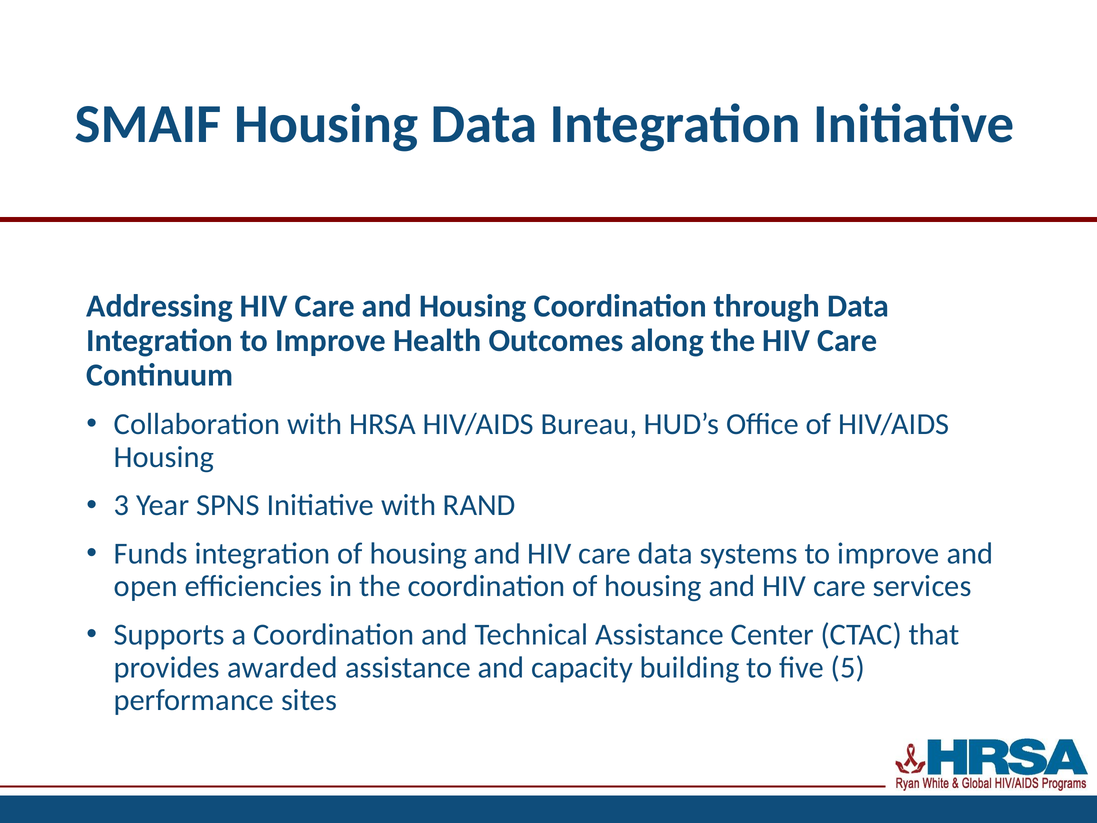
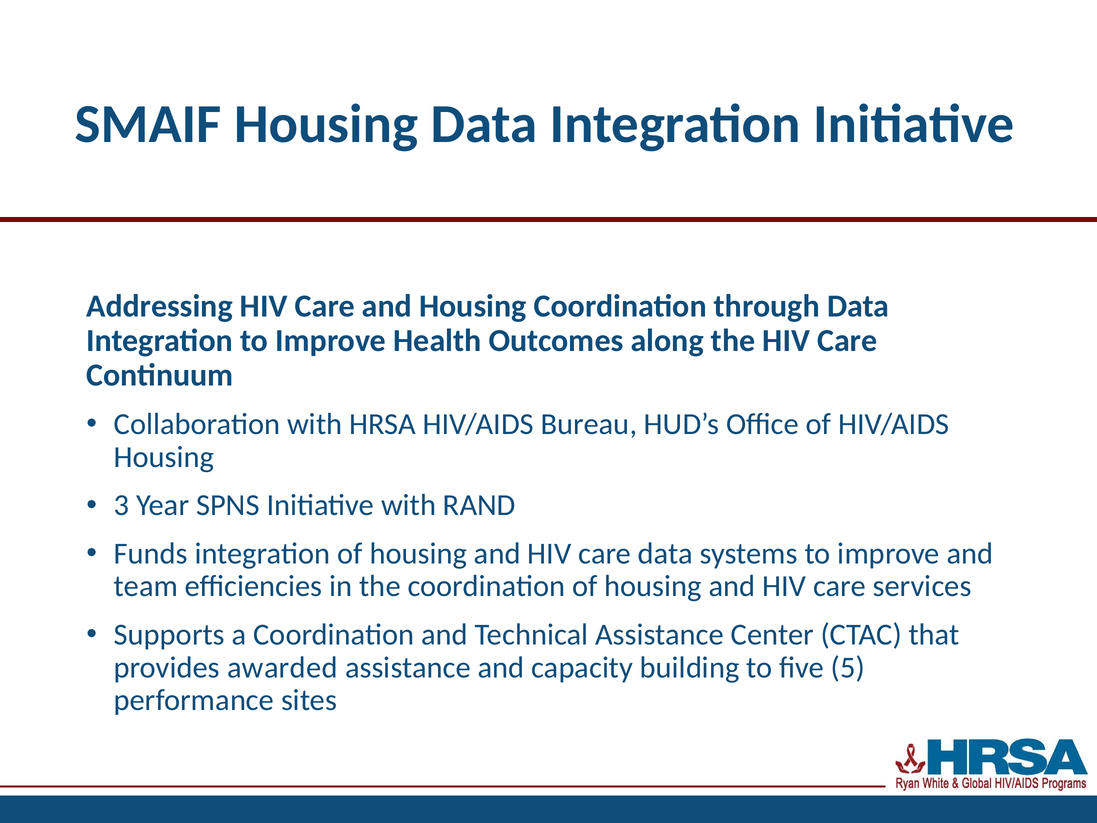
open: open -> team (146, 586)
